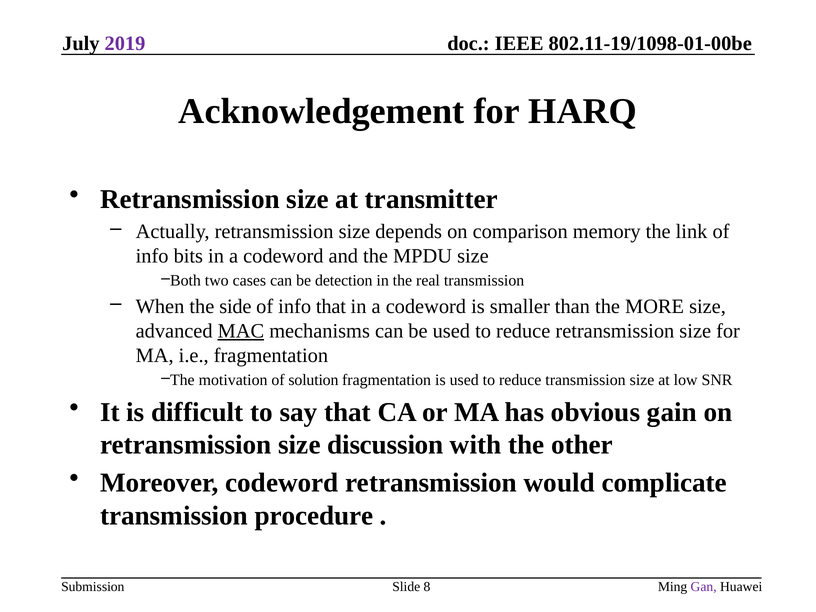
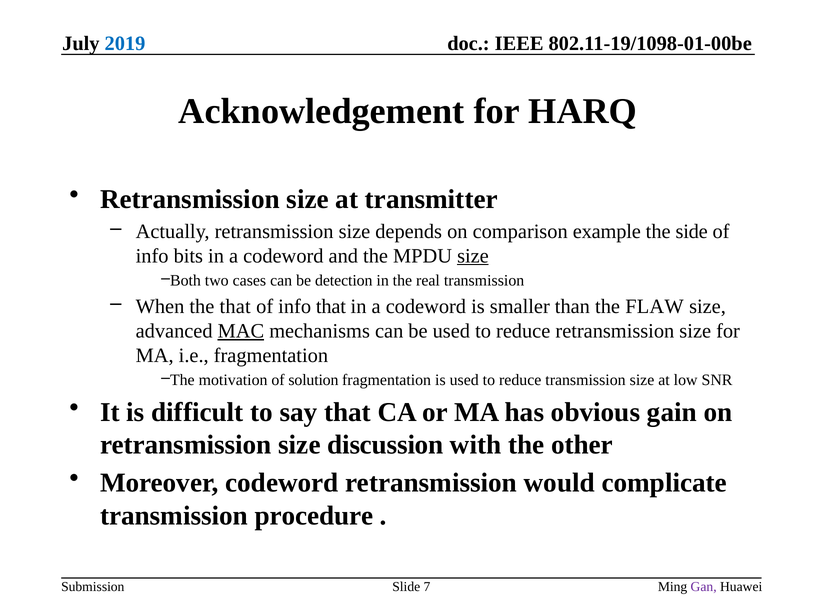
2019 colour: purple -> blue (125, 44)
memory: memory -> example (607, 231)
link: link -> side (692, 231)
size underline: none -> present (473, 256)
the side: side -> that (235, 307)
MORE: MORE -> FLAW (654, 307)
8: 8 -> 7 (427, 587)
